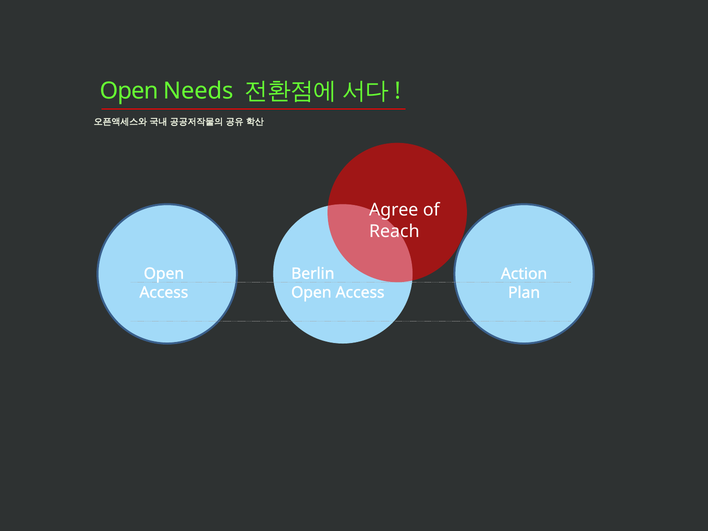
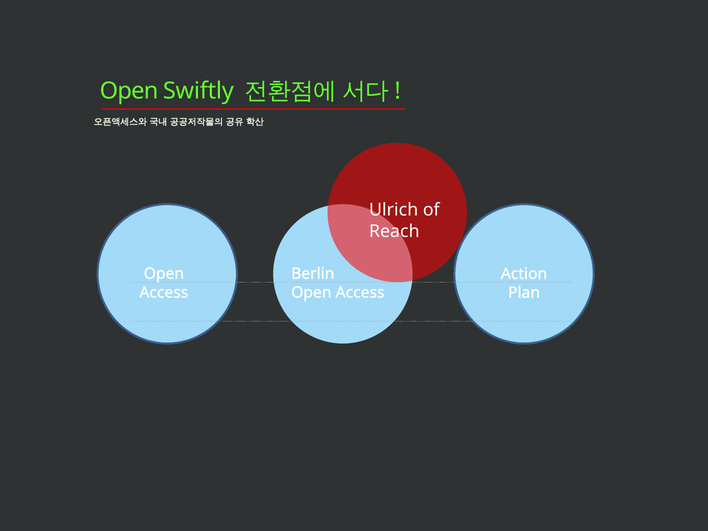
Needs: Needs -> Swiftly (198, 91)
Agree: Agree -> Ulrich (394, 210)
